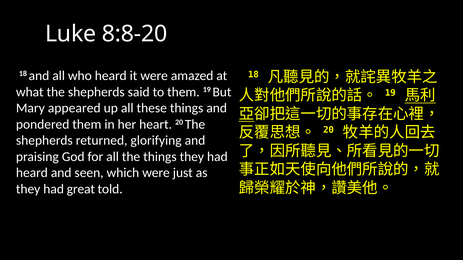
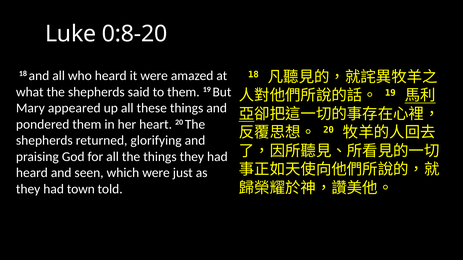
8:8-20: 8:8-20 -> 0:8-20 (135, 34)
great: great -> town (81, 189)
